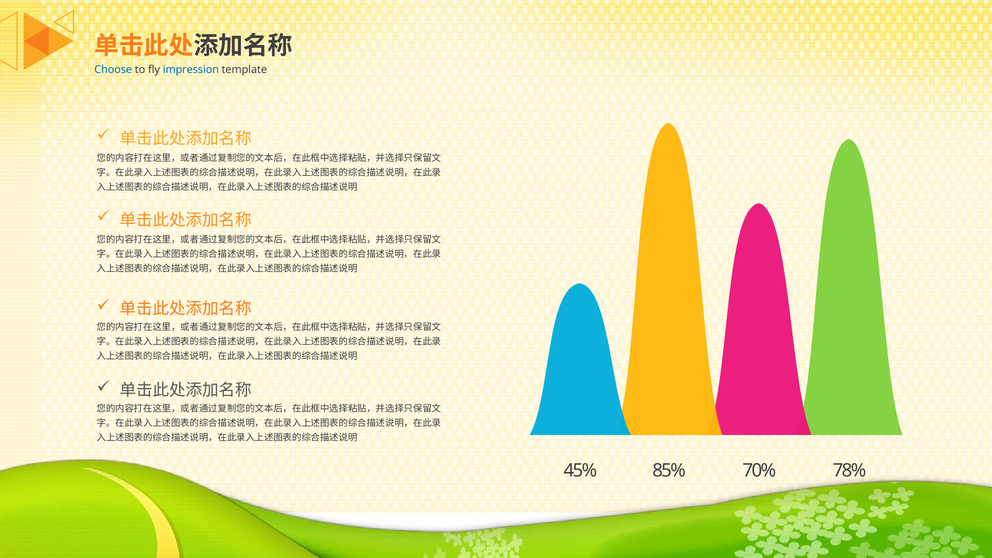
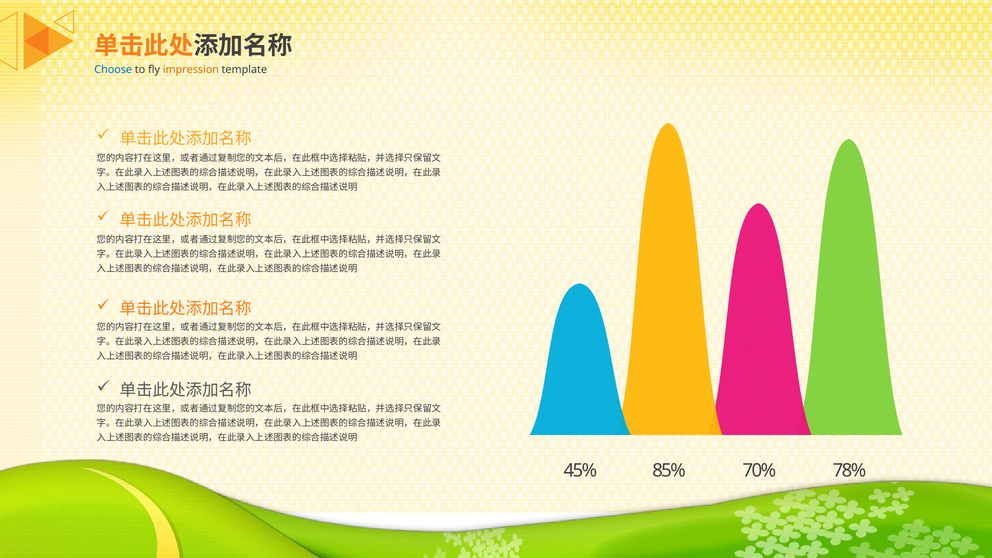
impression colour: blue -> orange (191, 70)
